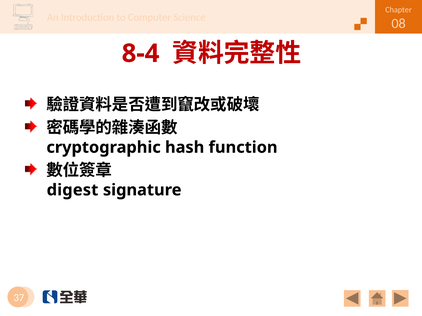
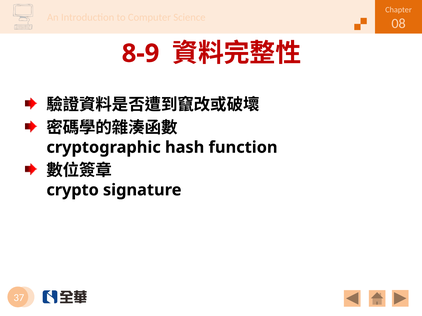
8-4: 8-4 -> 8-9 (141, 54)
digest: digest -> crypto (73, 190)
